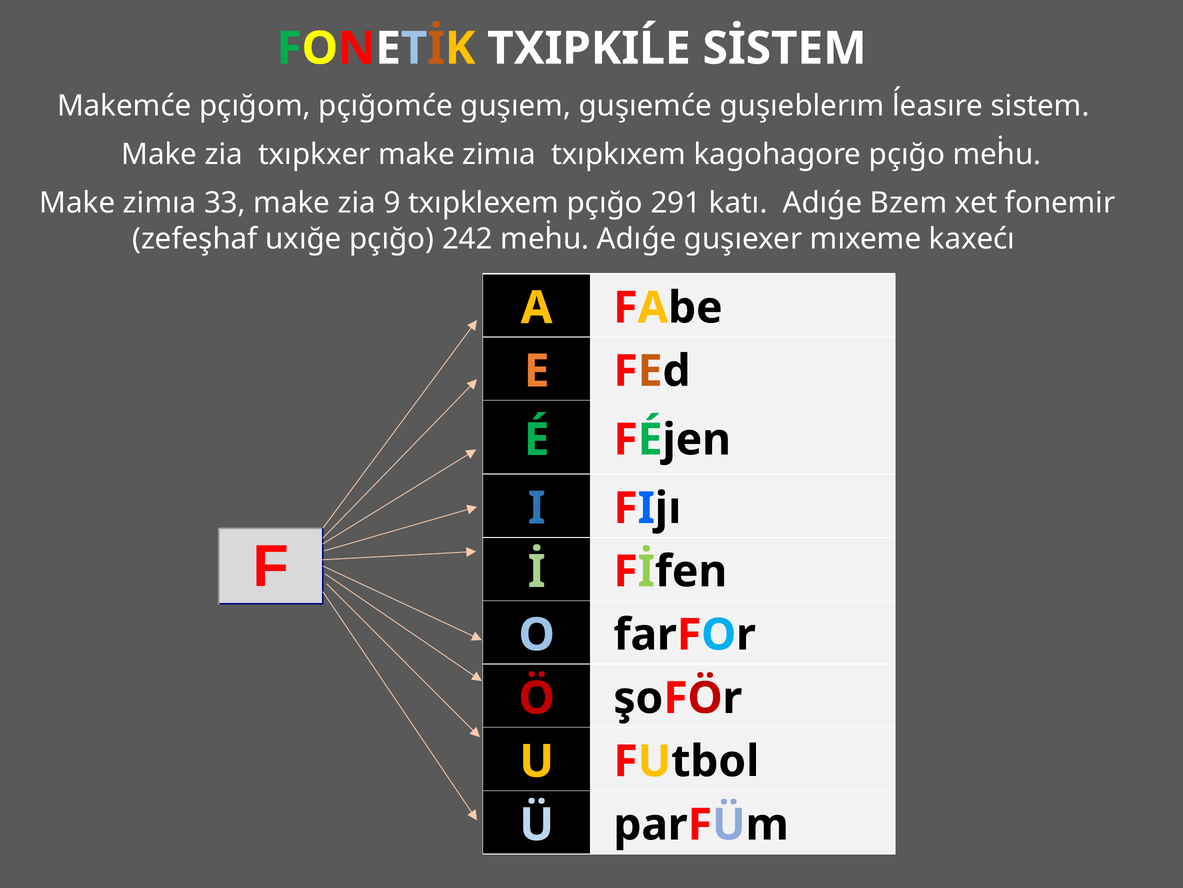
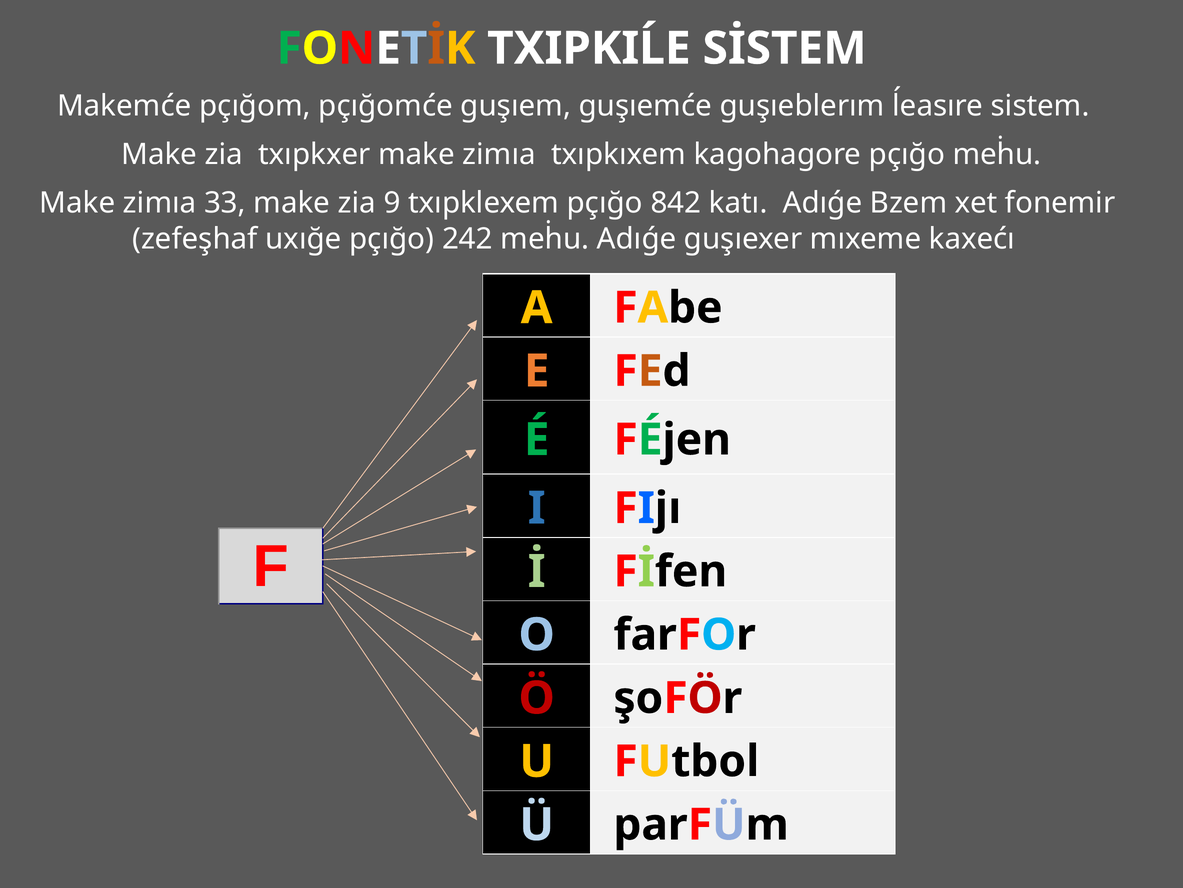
291: 291 -> 842 (676, 203)
